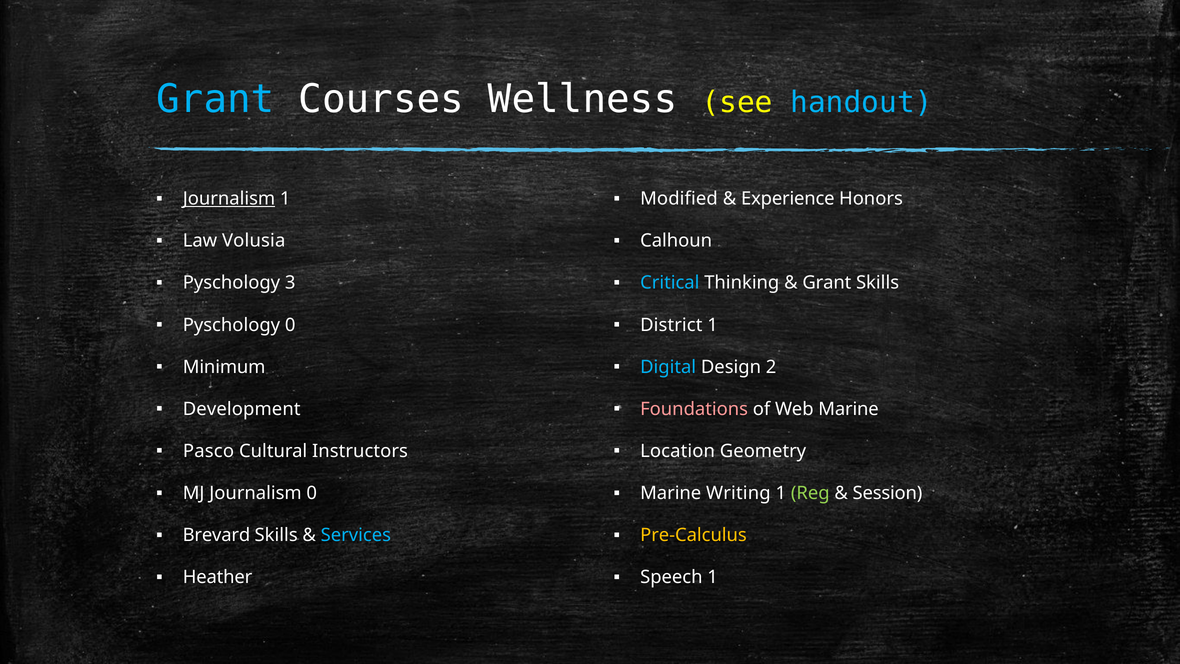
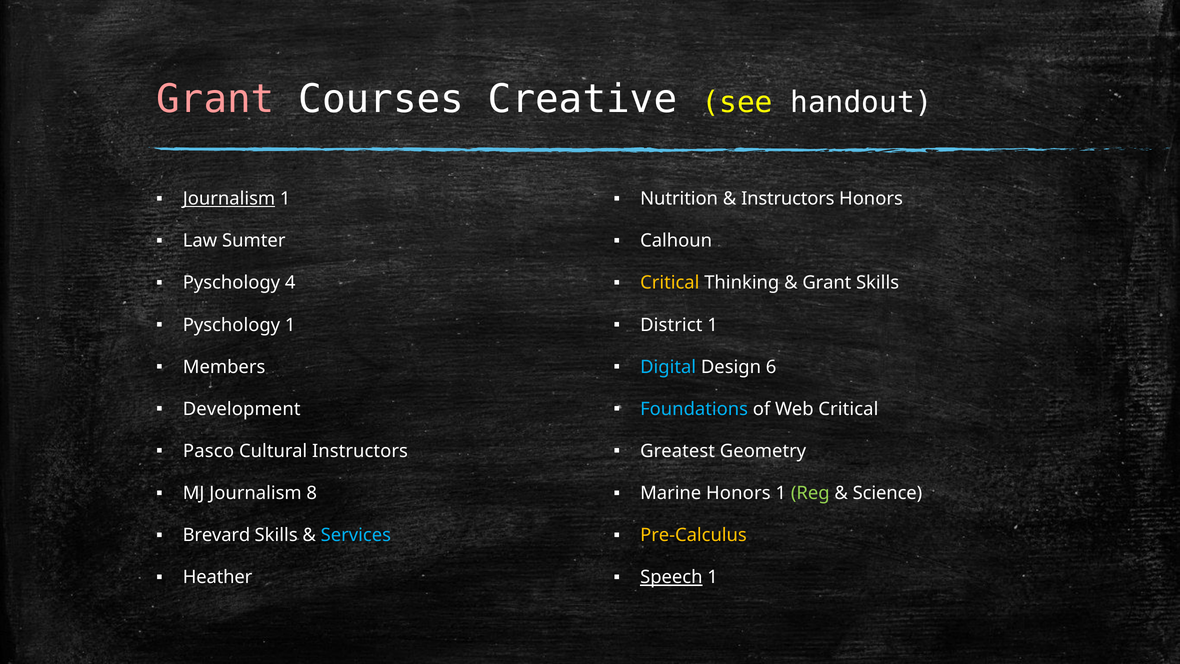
Grant colour: light blue -> pink (215, 99)
Wellness: Wellness -> Creative (583, 99)
handout colour: light blue -> white (862, 103)
Modified: Modified -> Nutrition (679, 199)
Experience: Experience -> Instructors (788, 199)
Volusia: Volusia -> Sumter (254, 241)
3: 3 -> 4 (290, 283)
Critical colour: light blue -> yellow (670, 283)
Pyschology 0: 0 -> 1 (290, 325)
Minimum: Minimum -> Members (224, 367)
2: 2 -> 6 (771, 367)
Foundations colour: pink -> light blue (694, 409)
Web Marine: Marine -> Critical (848, 409)
Location: Location -> Greatest (678, 451)
Journalism 0: 0 -> 8 (312, 493)
Marine Writing: Writing -> Honors (738, 493)
Session: Session -> Science (887, 493)
Speech underline: none -> present (671, 577)
